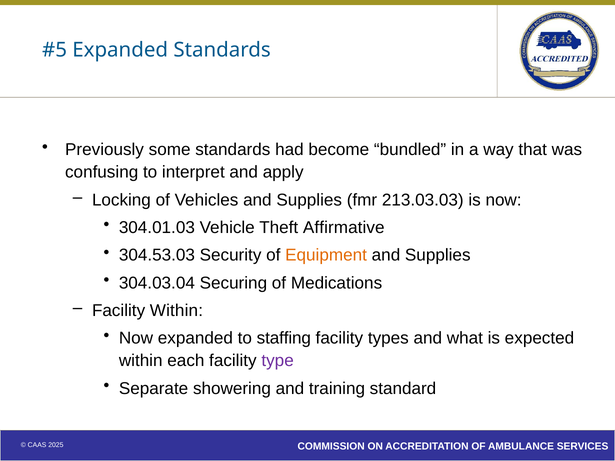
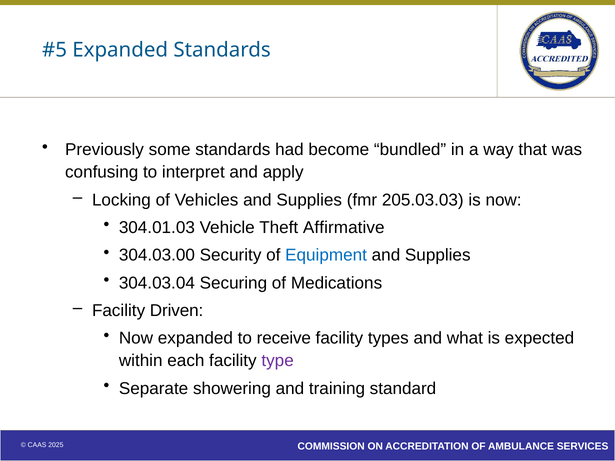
213.03.03: 213.03.03 -> 205.03.03 (423, 200)
304.53.03: 304.53.03 -> 304.03.00 (157, 255)
Equipment colour: orange -> blue (326, 255)
Facility Within: Within -> Driven (177, 311)
staffing: staffing -> receive (284, 338)
